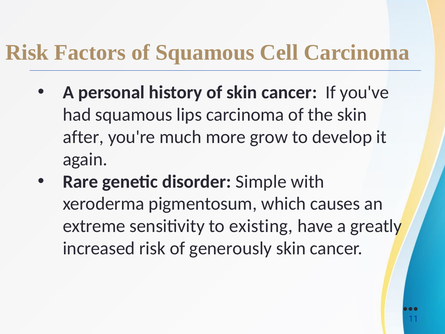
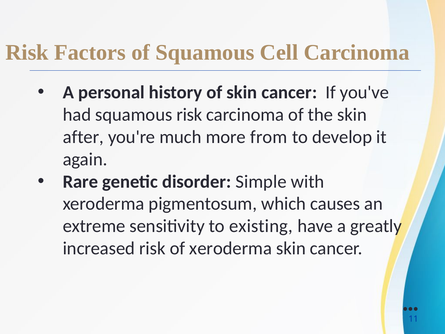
squamous lips: lips -> risk (189, 115)
grow: grow -> from (269, 137)
of generously: generously -> xeroderma (231, 248)
